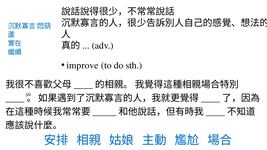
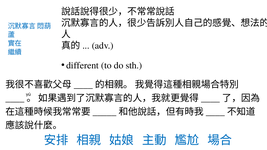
improve: improve -> different (83, 65)
